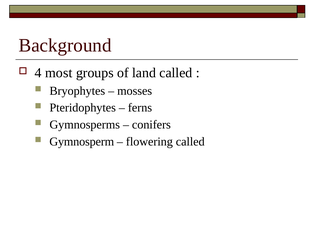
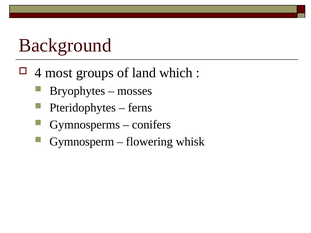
land called: called -> which (176, 73)
flowering called: called -> whisk (190, 142)
